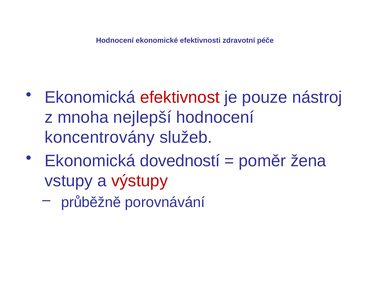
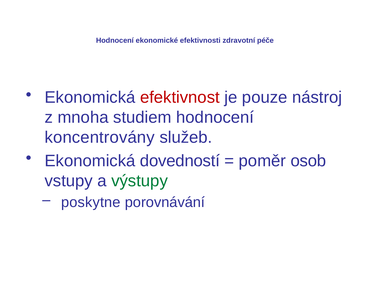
nejlepší: nejlepší -> studiem (142, 118)
žena: žena -> osob (308, 161)
výstupy colour: red -> green (140, 181)
průběžně: průběžně -> poskytne (91, 202)
